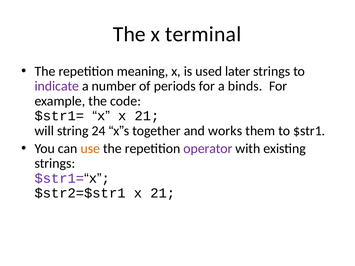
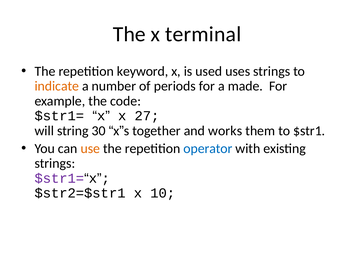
meaning: meaning -> keyword (143, 71)
later: later -> uses (238, 71)
indicate colour: purple -> orange (57, 86)
binds: binds -> made (245, 86)
21: 21 -> 27 (147, 116)
24: 24 -> 30 (99, 131)
operator colour: purple -> blue (208, 149)
$str2=$str1 x 21: 21 -> 10 (163, 193)
